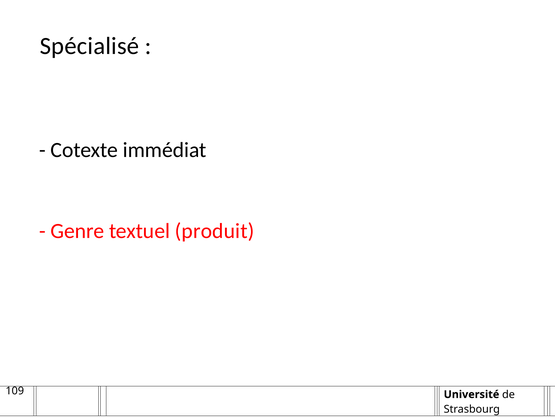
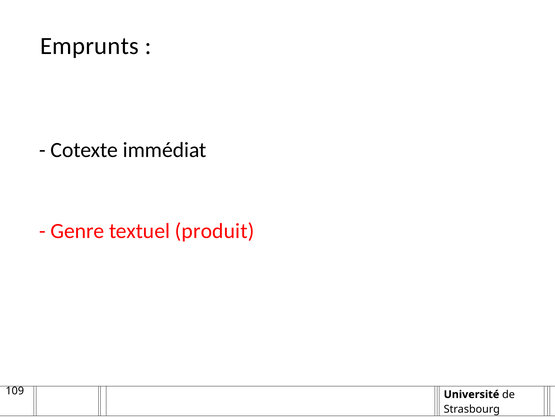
Spécialisé: Spécialisé -> Emprunts (89, 46)
